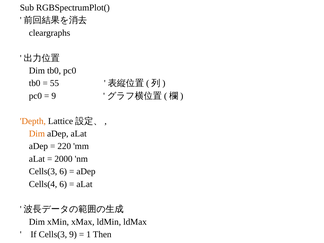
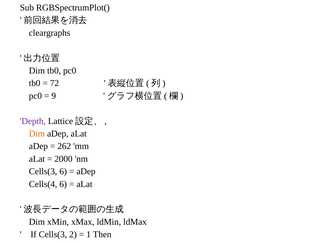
55: 55 -> 72 (54, 83)
Depth colour: orange -> purple (33, 121)
220: 220 -> 262 (64, 146)
If Cells(3 9: 9 -> 2 (73, 234)
